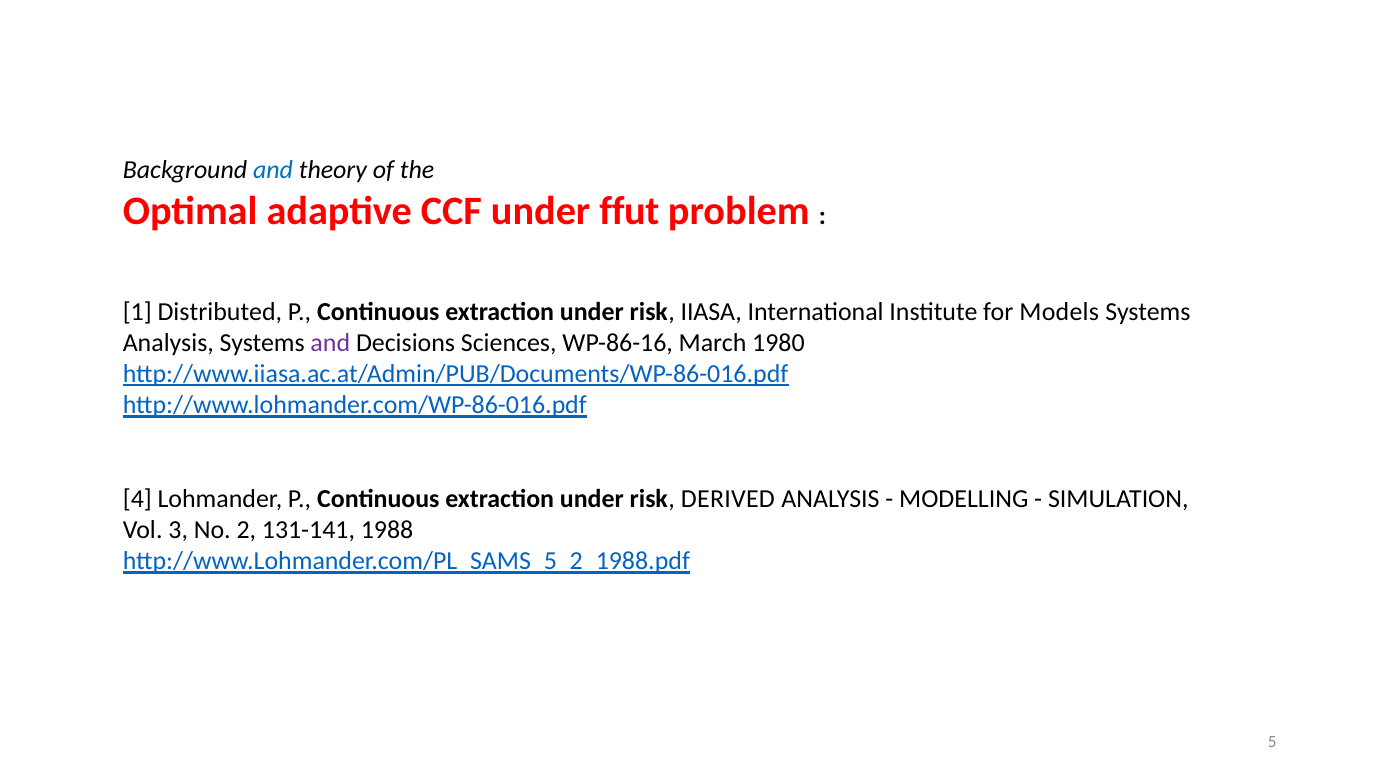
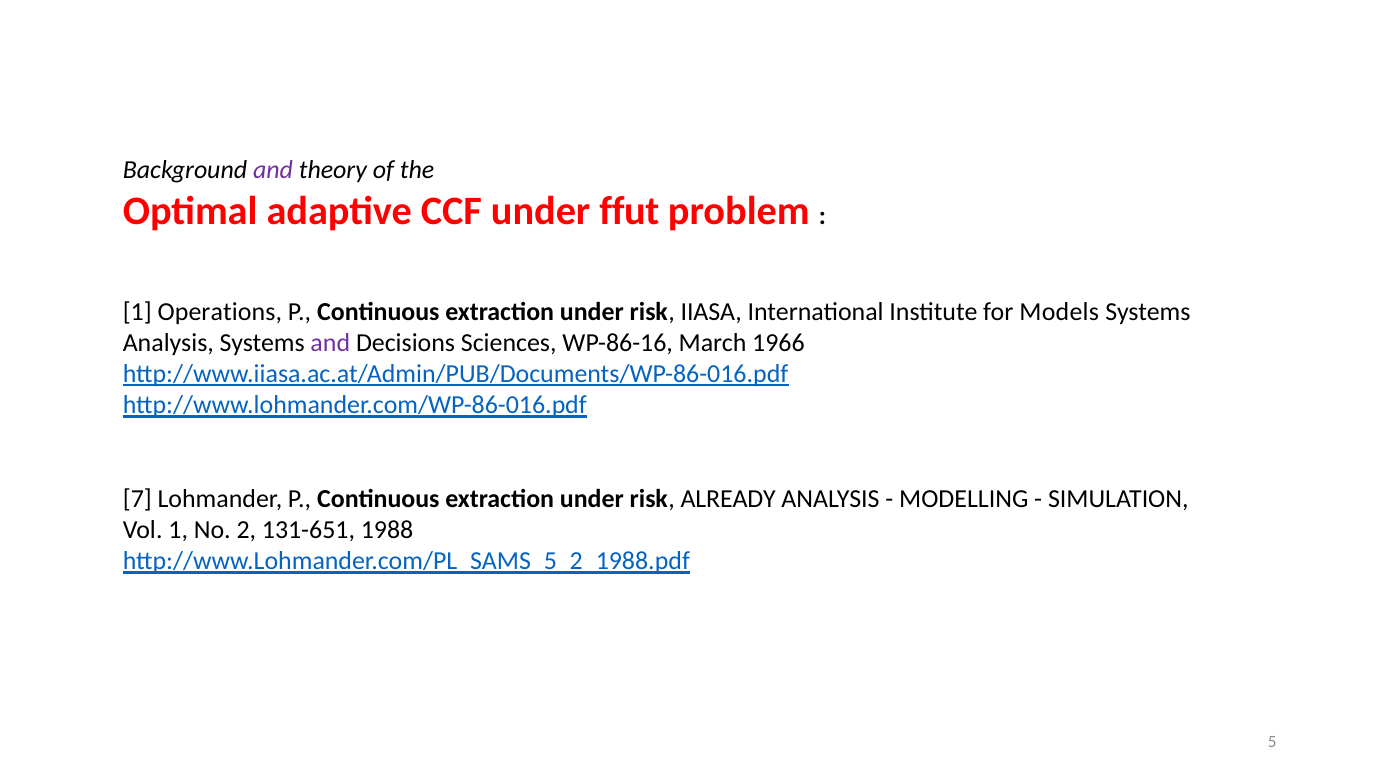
and colour: blue -> purple (273, 170)
Distributed: Distributed -> Operations (220, 312)
1980: 1980 -> 1966 (778, 343)
4: 4 -> 7 (137, 499)
DERIVED: DERIVED -> ALREADY (728, 499)
Vol 3: 3 -> 1 (178, 531)
131-141: 131-141 -> 131-651 (308, 531)
